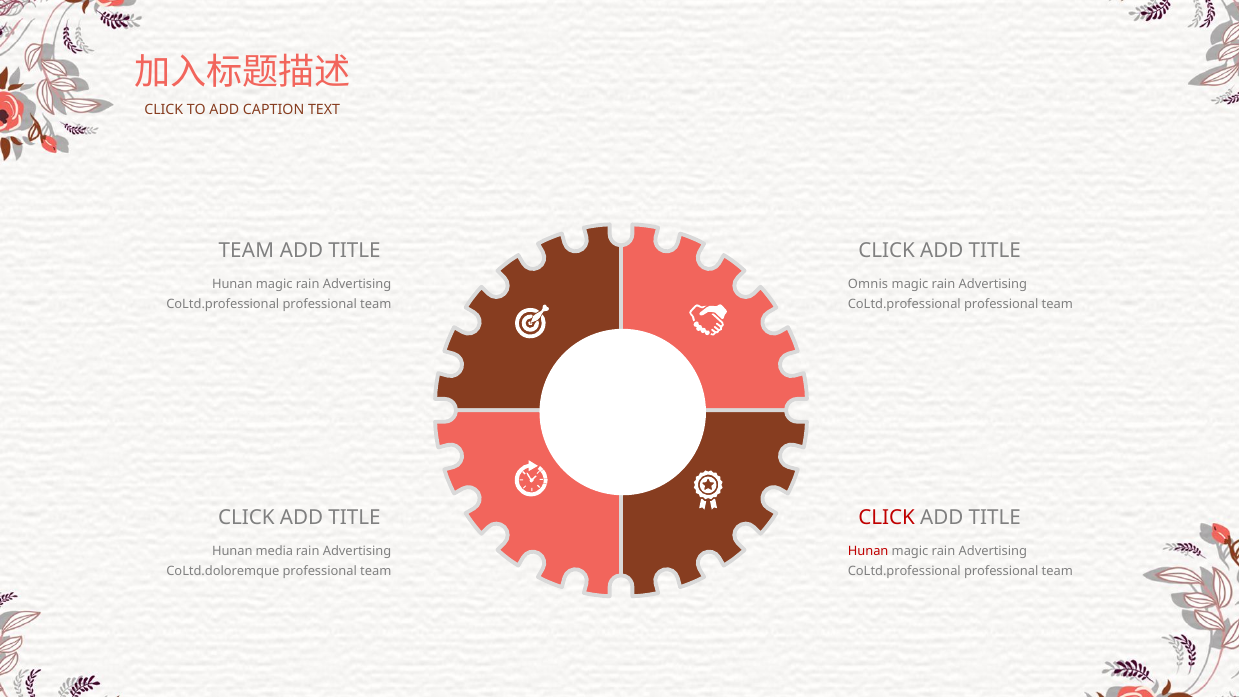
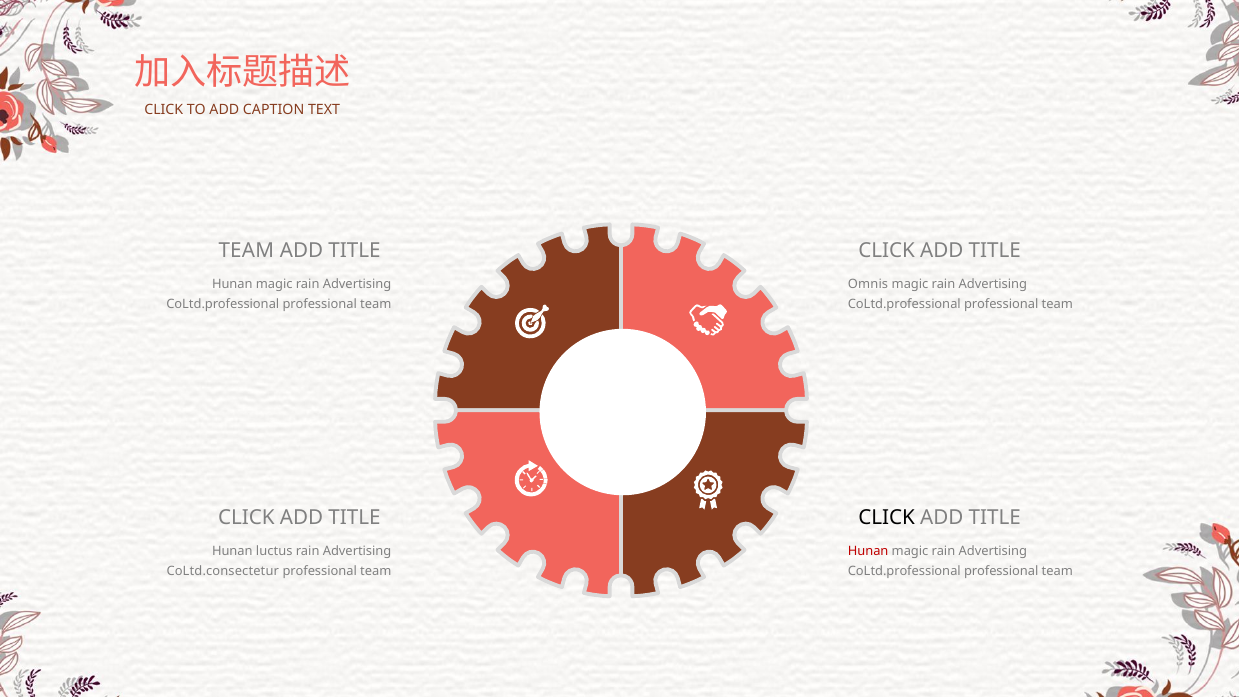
CLICK colour: red -> black (887, 518)
media: media -> luctus (274, 551)
CoLtd.doloremque: CoLtd.doloremque -> CoLtd.consectetur (223, 571)
